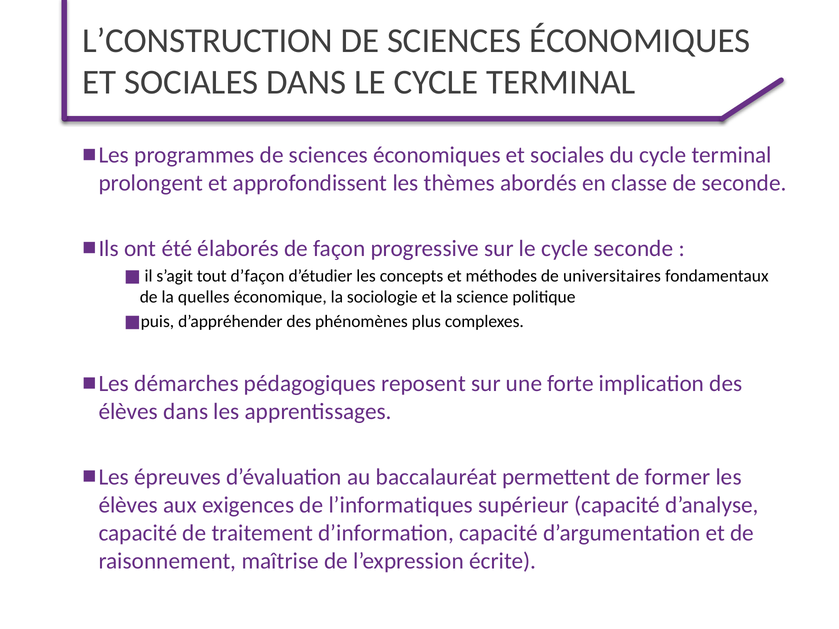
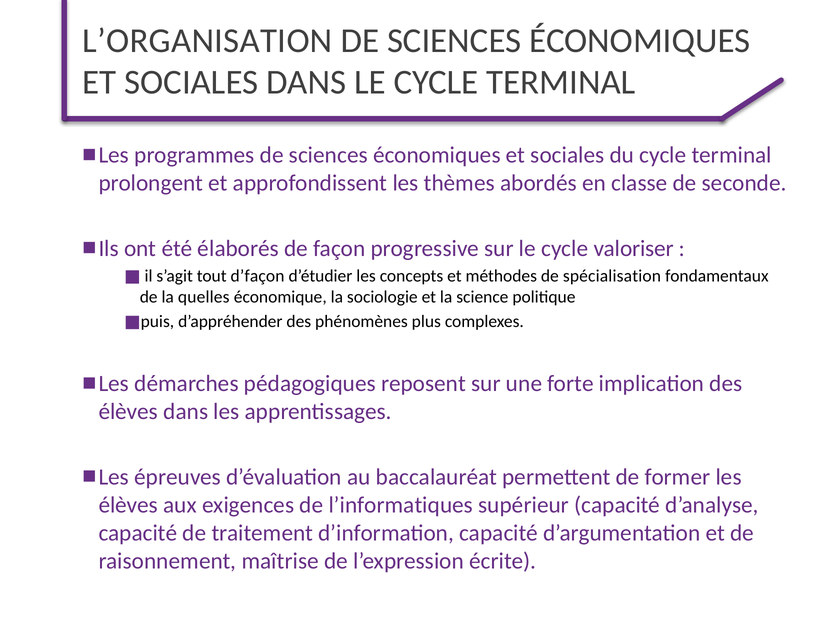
L’CONSTRUCTION: L’CONSTRUCTION -> L’ORGANISATION (207, 40)
cycle seconde: seconde -> valoriser (634, 249)
universitaires: universitaires -> spécialisation (612, 276)
